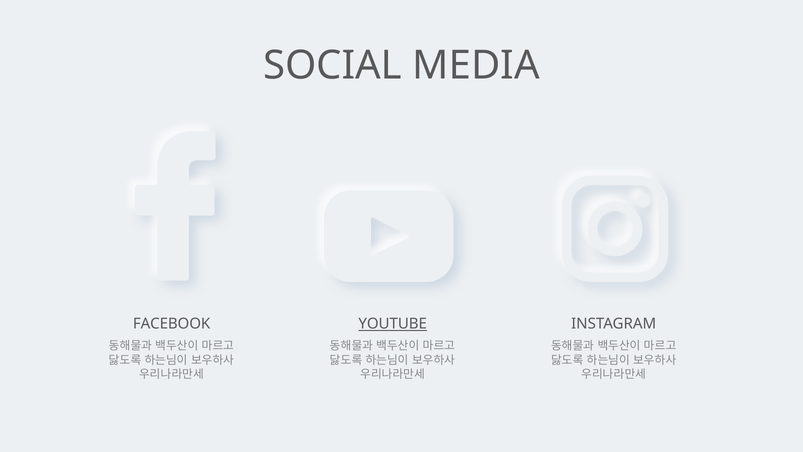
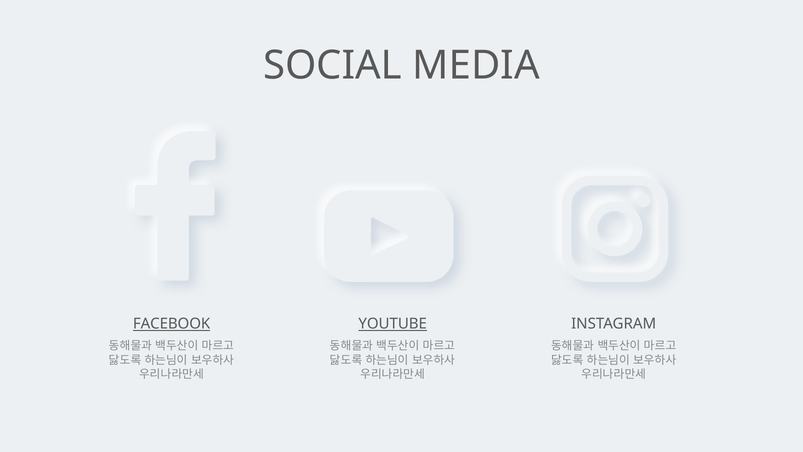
FACEBOOK underline: none -> present (172, 324)
